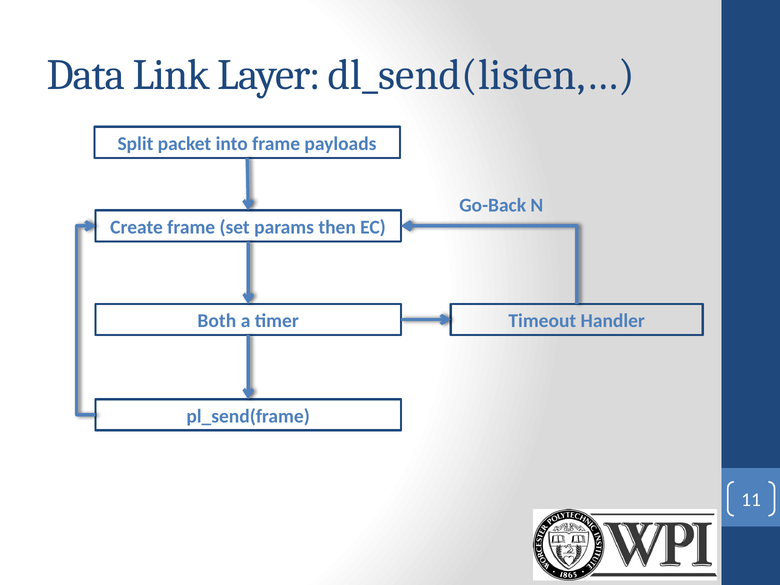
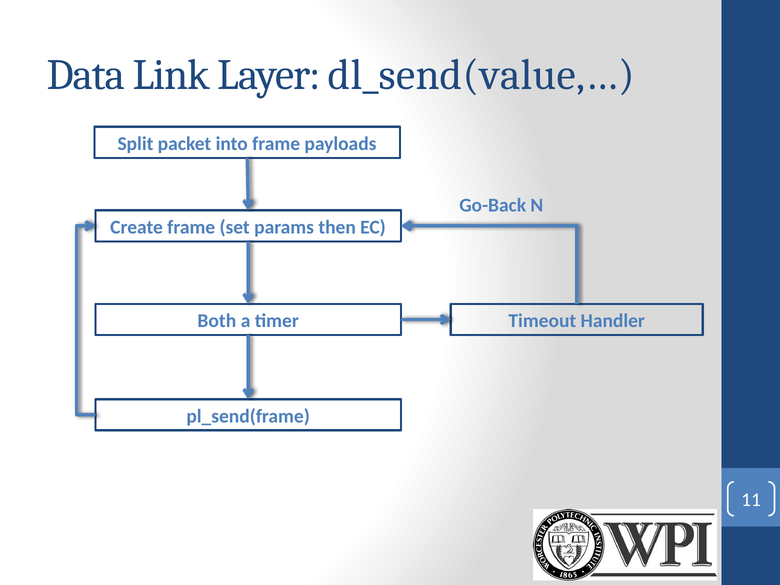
dl_send(listen,…: dl_send(listen,… -> dl_send(value,… (481, 75)
